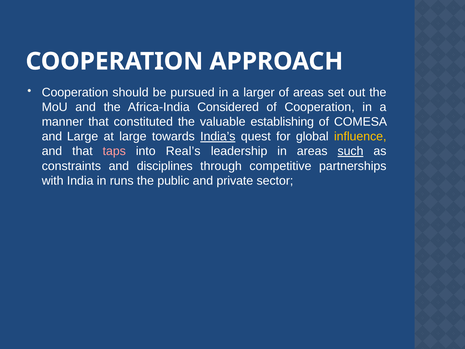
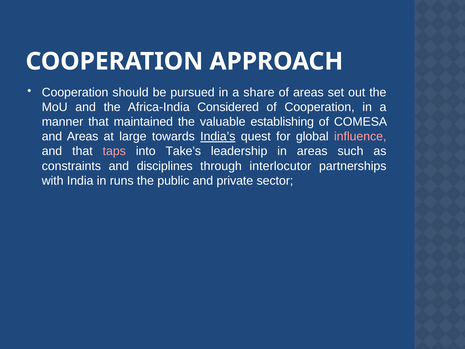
larger: larger -> share (259, 92)
constituted: constituted -> maintained (143, 122)
and Large: Large -> Areas (83, 136)
influence colour: yellow -> pink (360, 136)
Real’s: Real’s -> Take’s (183, 151)
such underline: present -> none (350, 151)
competitive: competitive -> interlocutor (280, 166)
